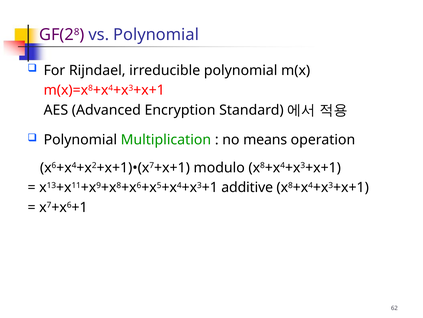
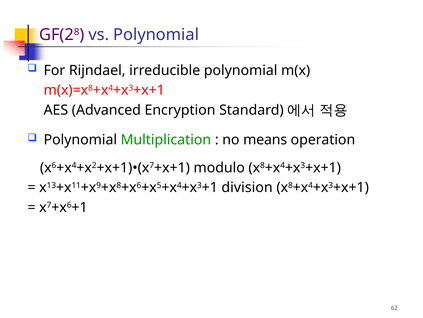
additive: additive -> division (247, 187)
